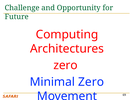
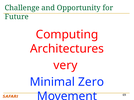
zero: zero -> very (65, 66)
